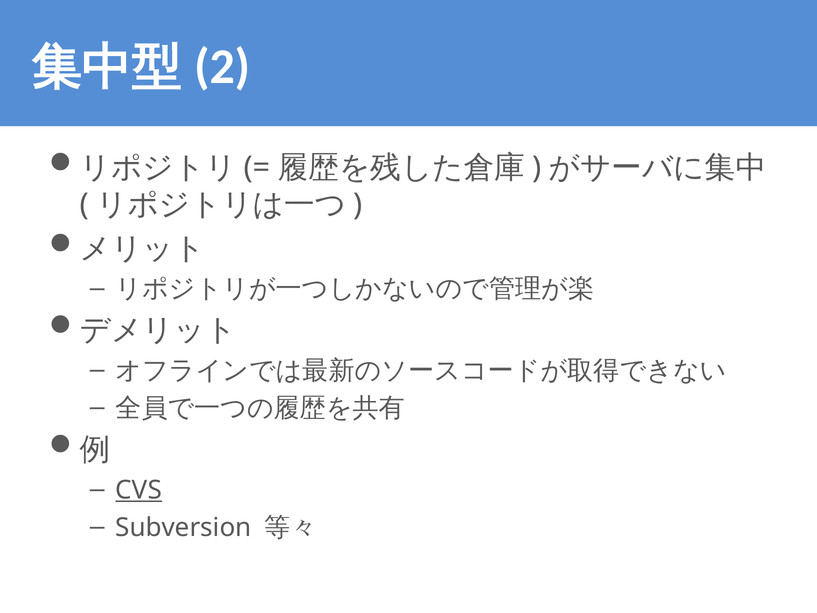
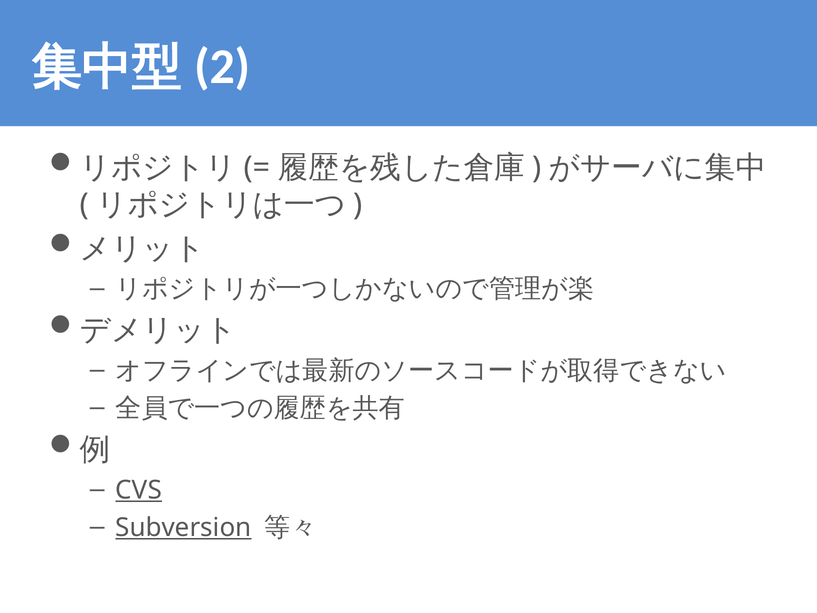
Subversion underline: none -> present (183, 527)
